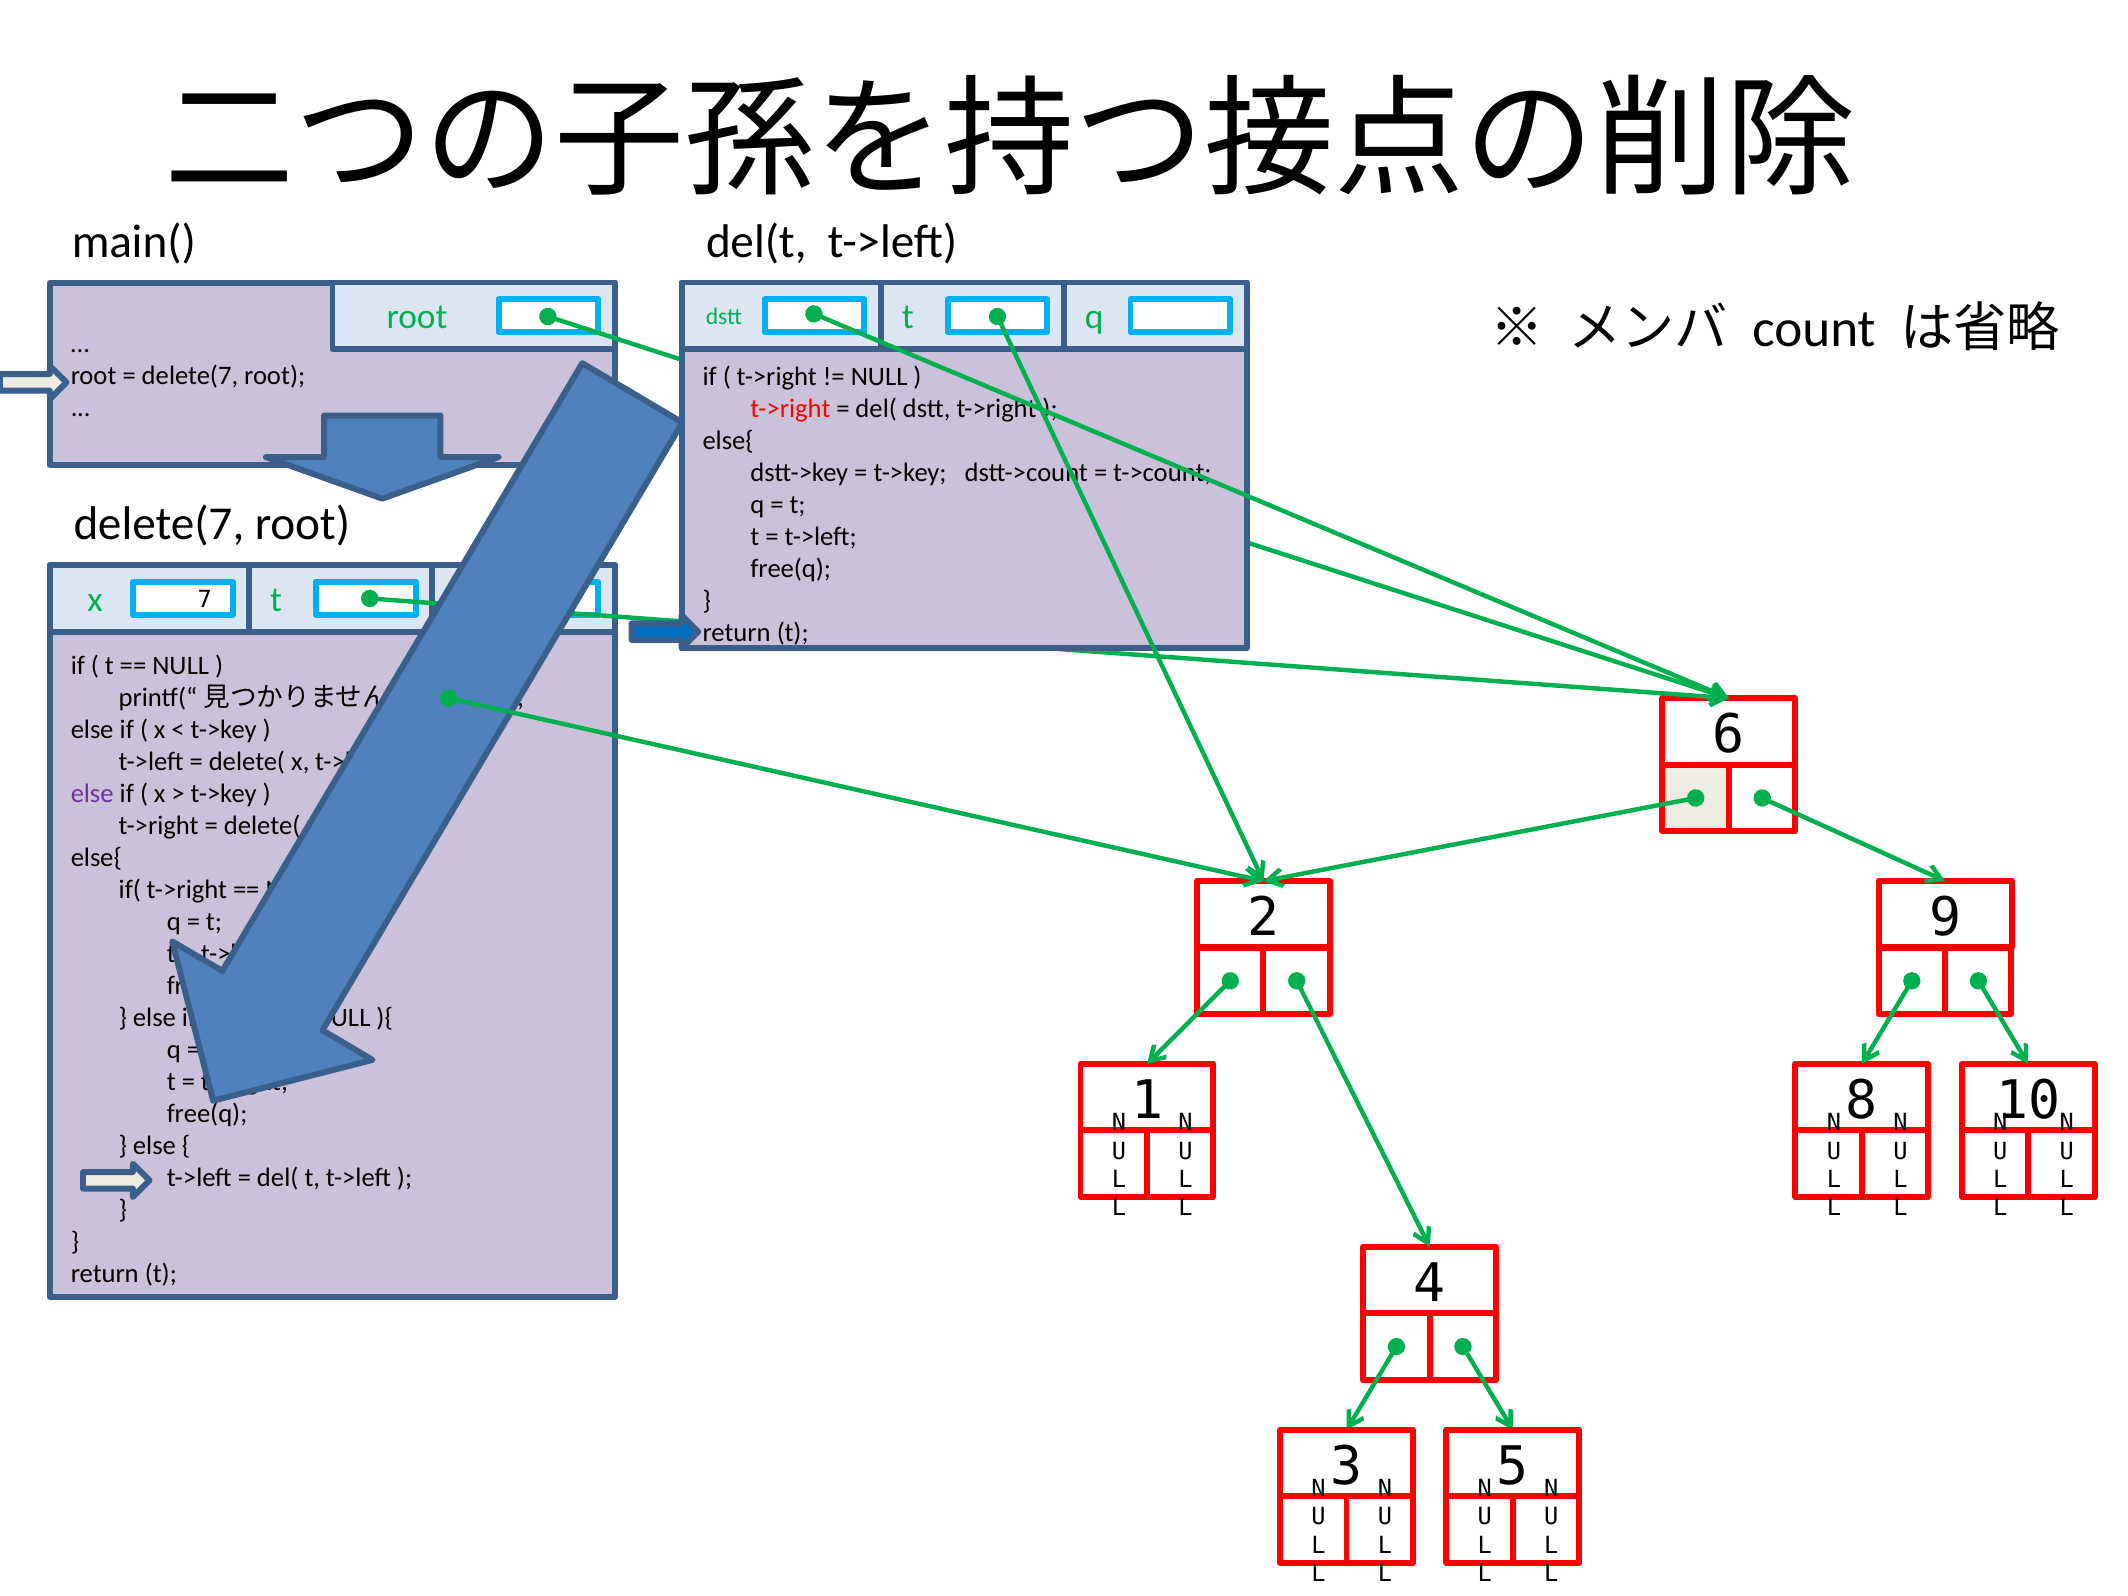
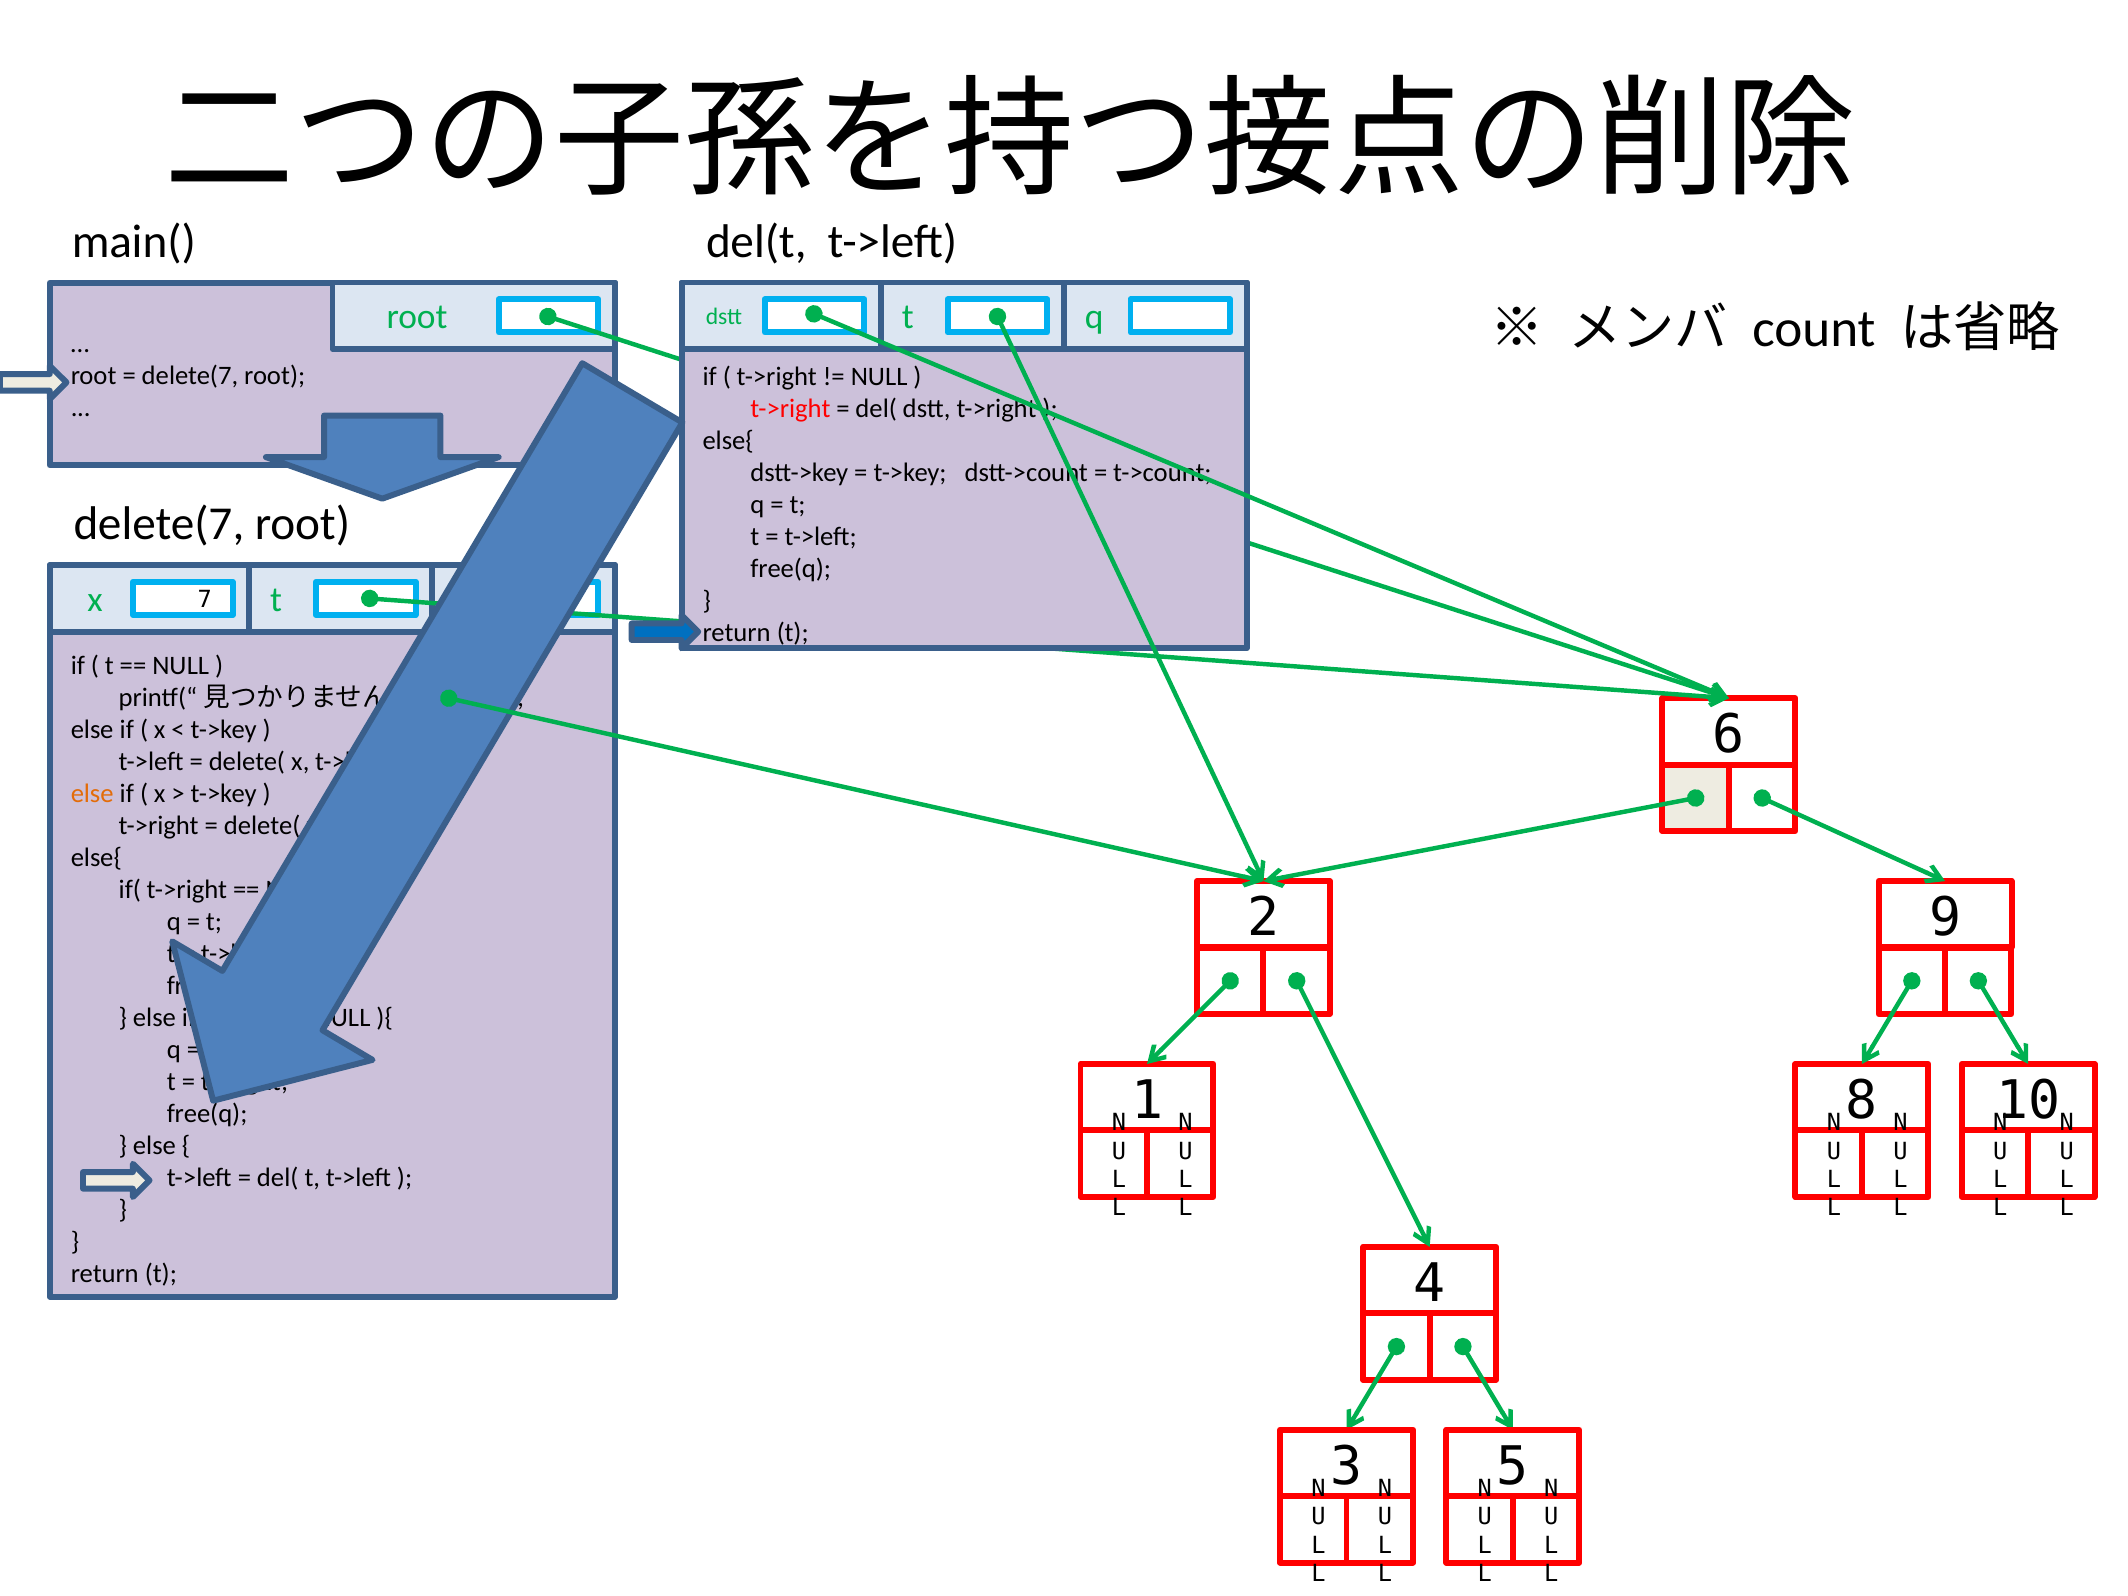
else colour: purple -> orange (92, 794)
